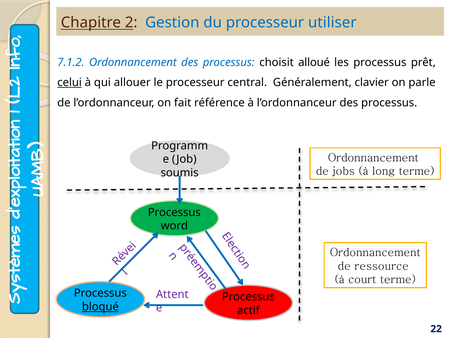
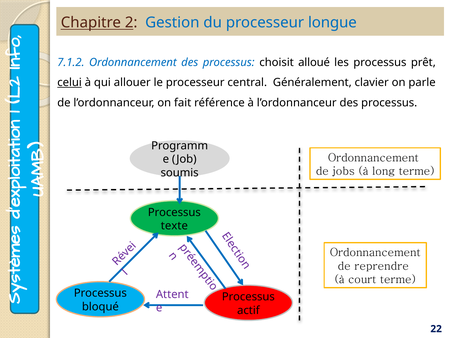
utiliser: utiliser -> longue (332, 22)
word: word -> texte (174, 226)
ressource: ressource -> reprendre (382, 266)
bloqué underline: present -> none (100, 307)
